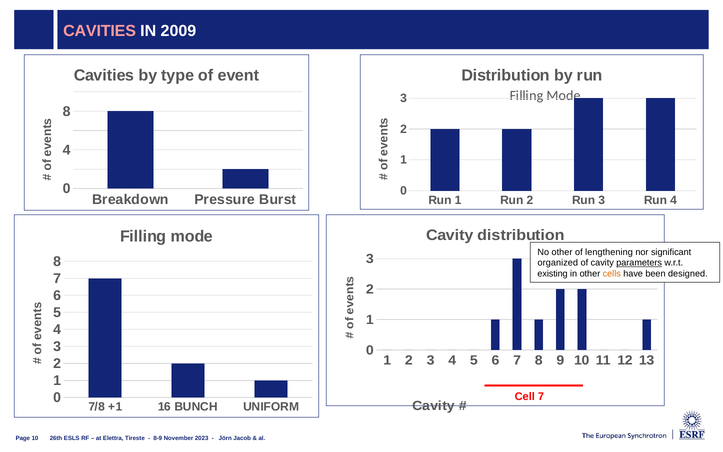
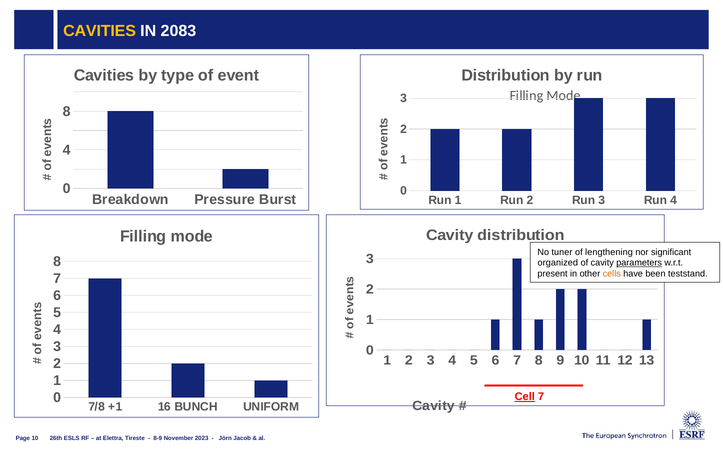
CAVITIES colour: pink -> yellow (100, 31)
2009: 2009 -> 2083 (178, 31)
No other: other -> tuner (562, 252)
existing: existing -> present (553, 274)
designed: designed -> teststand (688, 274)
Cell underline: none -> present (525, 397)
